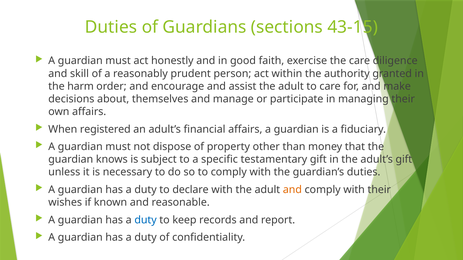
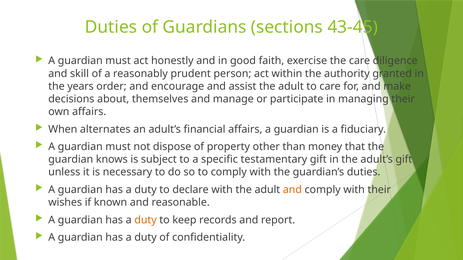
43-15: 43-15 -> 43-45 (353, 27)
harm: harm -> years (81, 86)
registered: registered -> alternates (105, 129)
duty colour: blue -> orange (146, 220)
